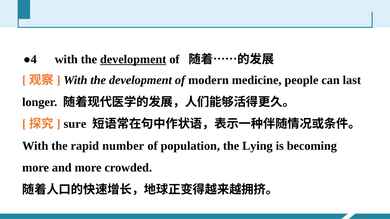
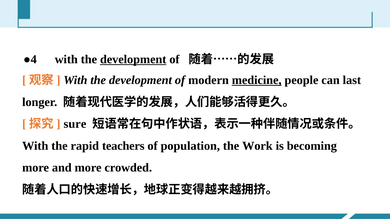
medicine underline: none -> present (257, 80)
number: number -> teachers (123, 146)
Lying: Lying -> Work (257, 146)
